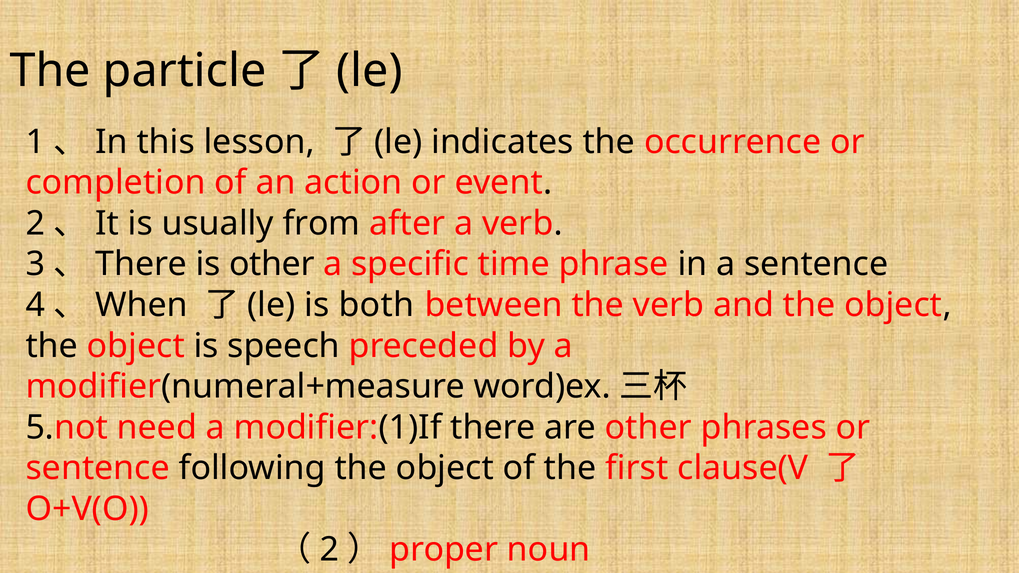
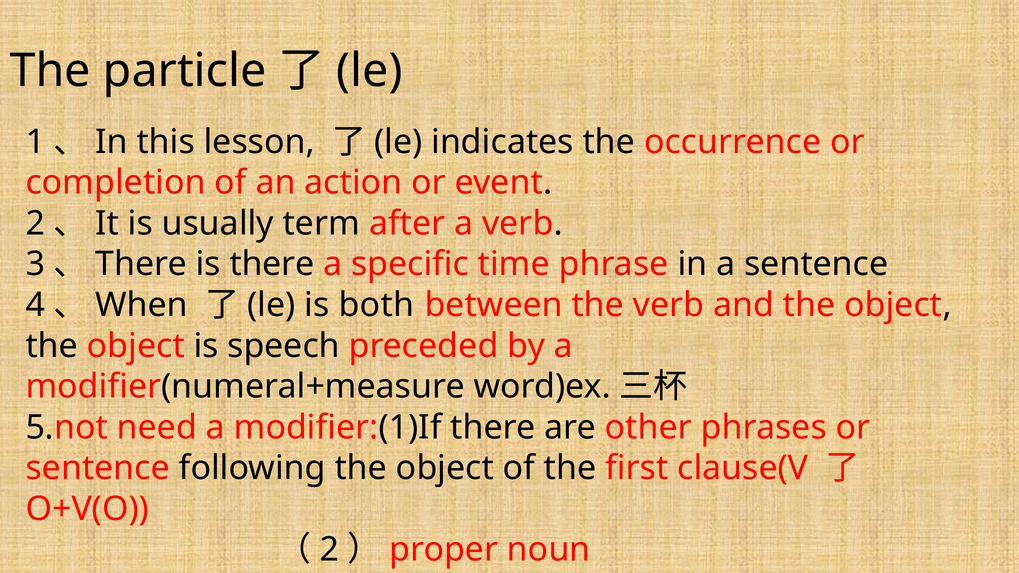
from: from -> term (321, 224)
is other: other -> there (272, 264)
